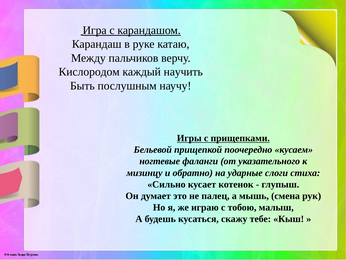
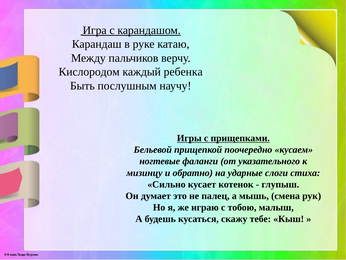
научить: научить -> ребенка (183, 72)
